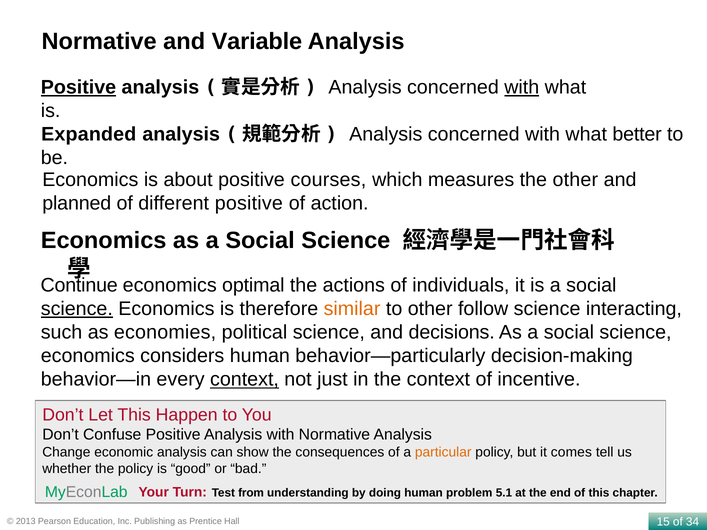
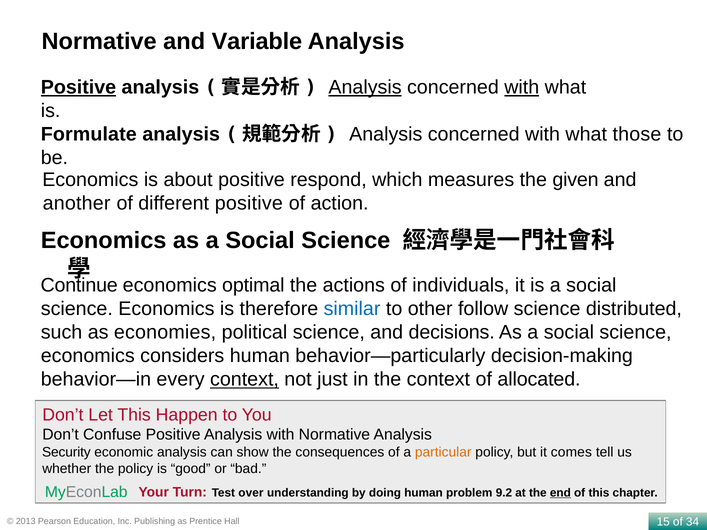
Analysis underline: none -> present (365, 87)
Expanded: Expanded -> Formulate (89, 134)
better: better -> those (637, 134)
courses: courses -> respond (328, 180)
the other: other -> given (575, 180)
planned: planned -> another (77, 203)
science underline: present -> none (77, 309)
similar colour: orange -> blue (352, 309)
interacting: interacting -> distributed (634, 309)
incentive: incentive -> allocated (539, 380)
Change: Change -> Security (66, 453)
from: from -> over (251, 493)
5.1: 5.1 -> 9.2 (504, 493)
end underline: none -> present (560, 493)
